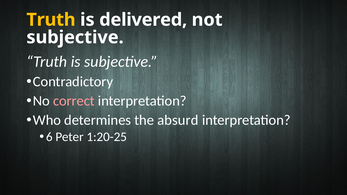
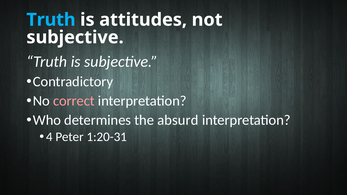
Truth colour: yellow -> light blue (51, 20)
delivered: delivered -> attitudes (143, 20)
6: 6 -> 4 (49, 137)
1:20-25: 1:20-25 -> 1:20-31 (107, 137)
